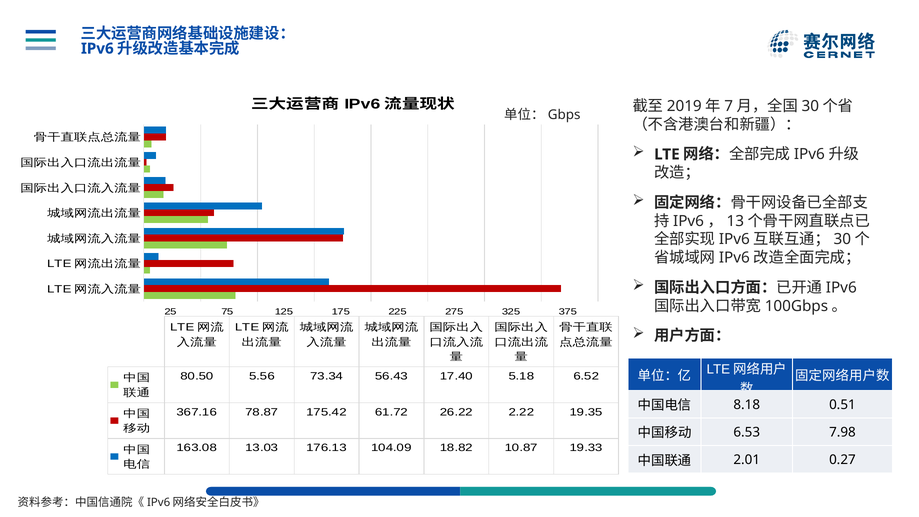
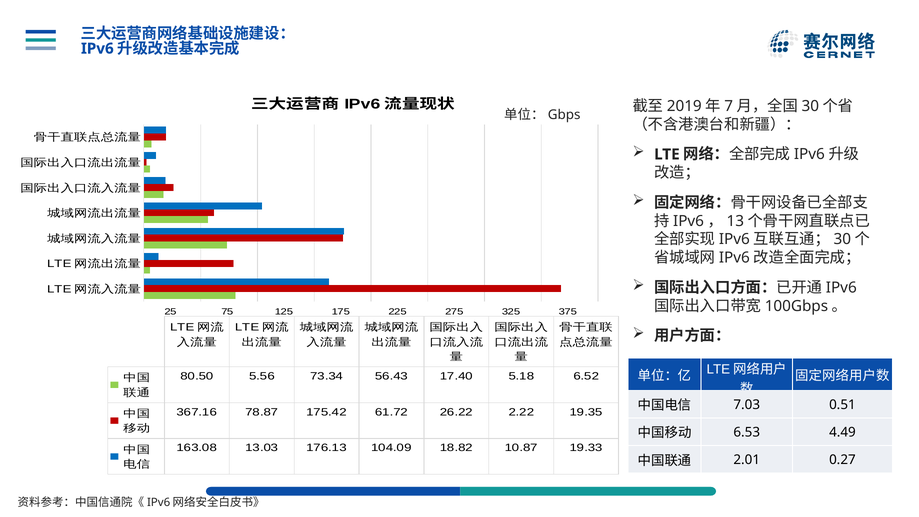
8.18: 8.18 -> 7.03 (747, 405)
7.98: 7.98 -> 4.49 (842, 432)
